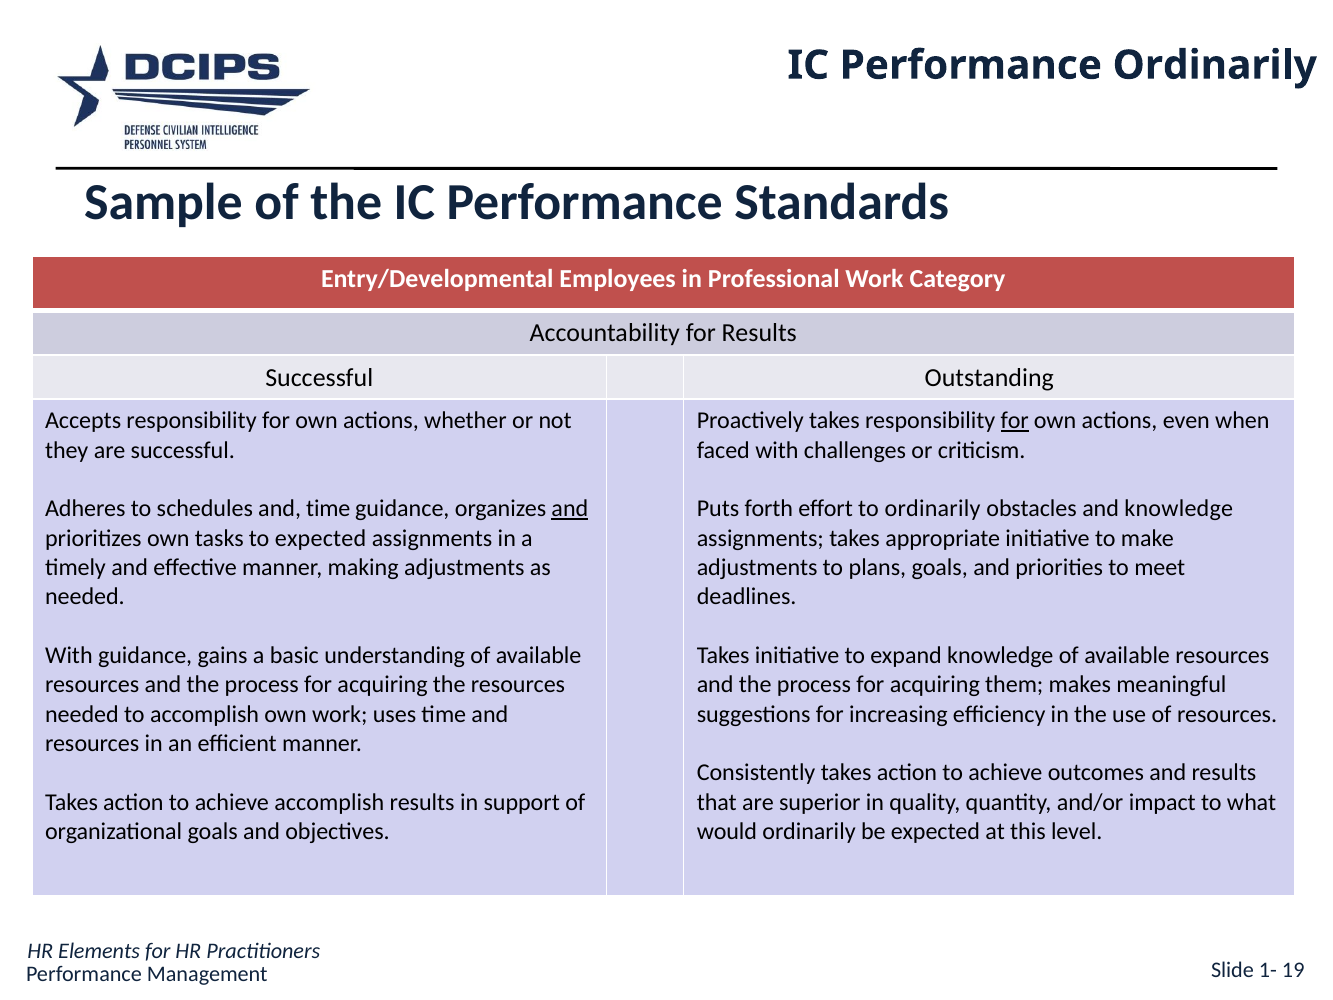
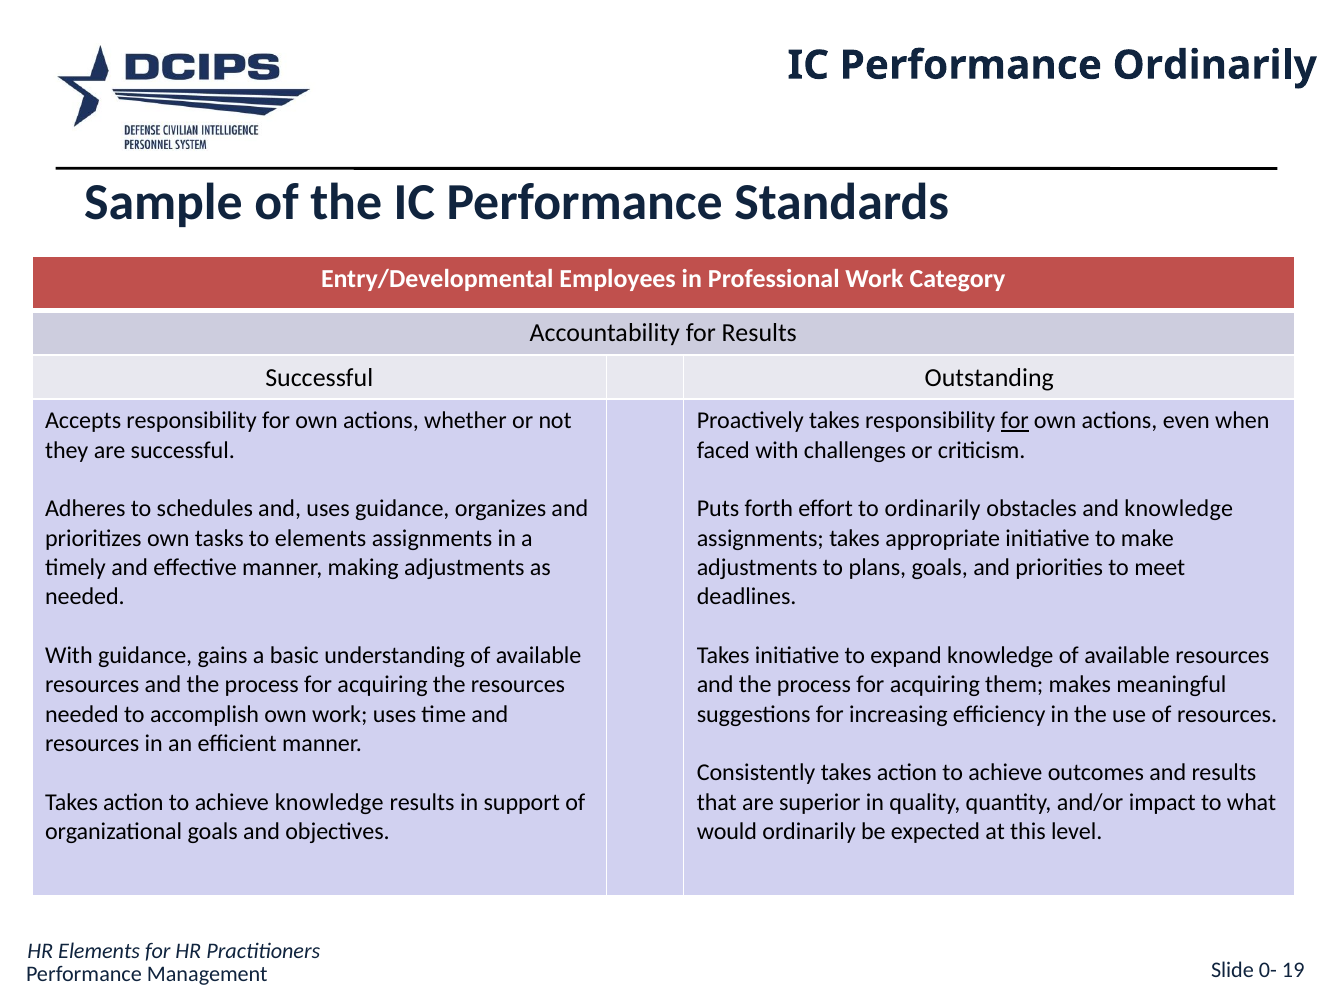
and time: time -> uses (328, 509)
and underline: present -> none (570, 509)
to expected: expected -> elements (321, 538)
achieve accomplish: accomplish -> knowledge (329, 802)
1-: 1- -> 0- (1268, 970)
